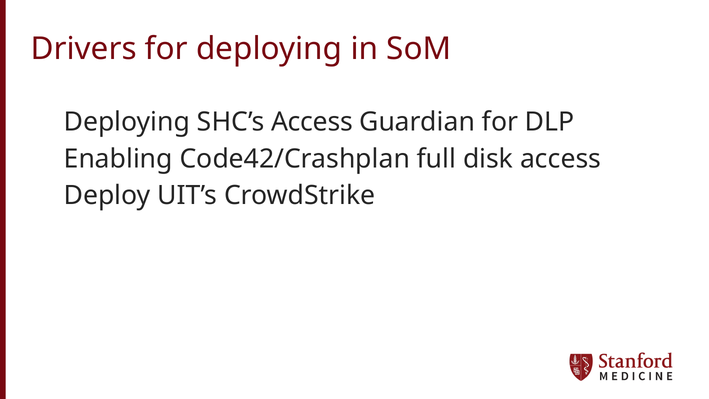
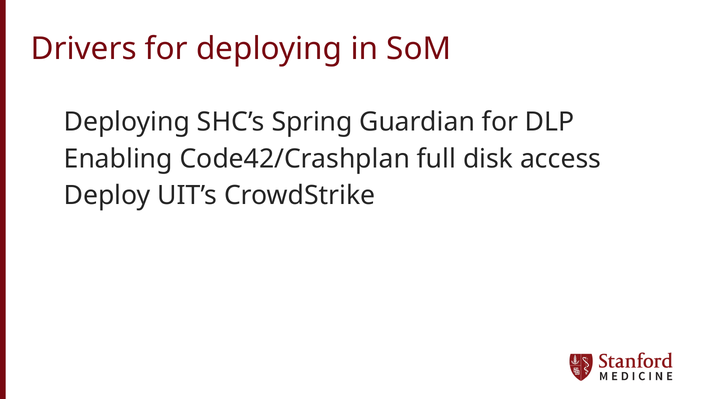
SHC’s Access: Access -> Spring (312, 122)
